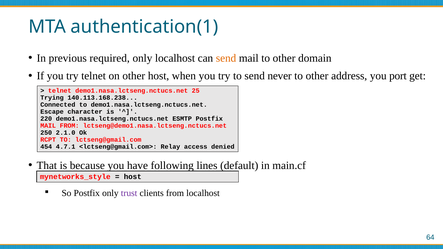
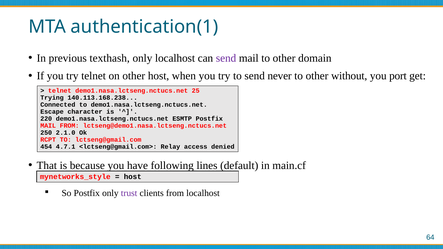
required: required -> texthash (110, 58)
send colour: orange -> purple (226, 58)
address: address -> without (349, 76)
